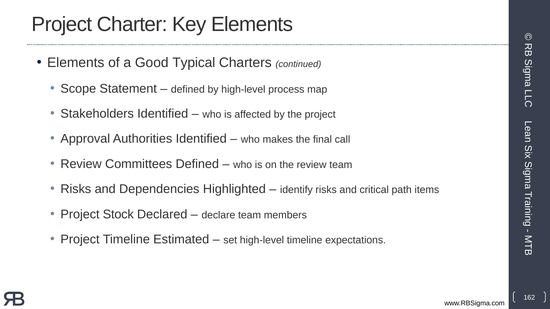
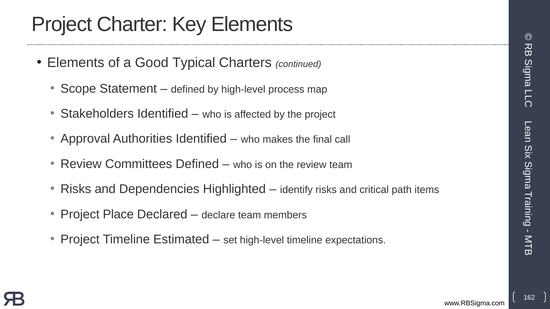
Stock: Stock -> Place (118, 215)
